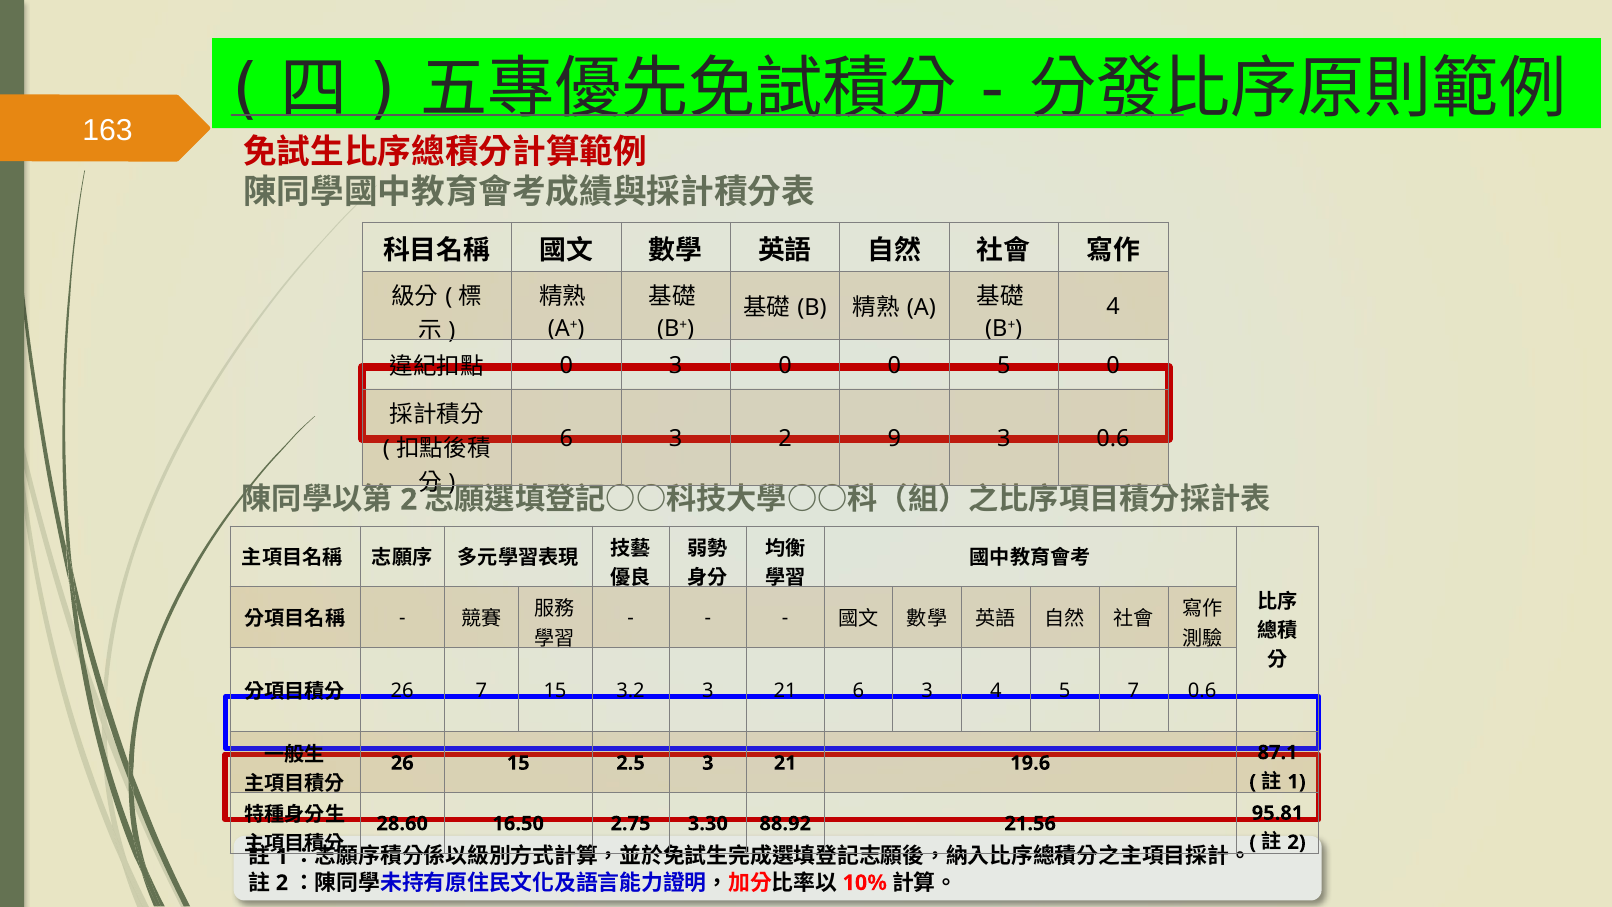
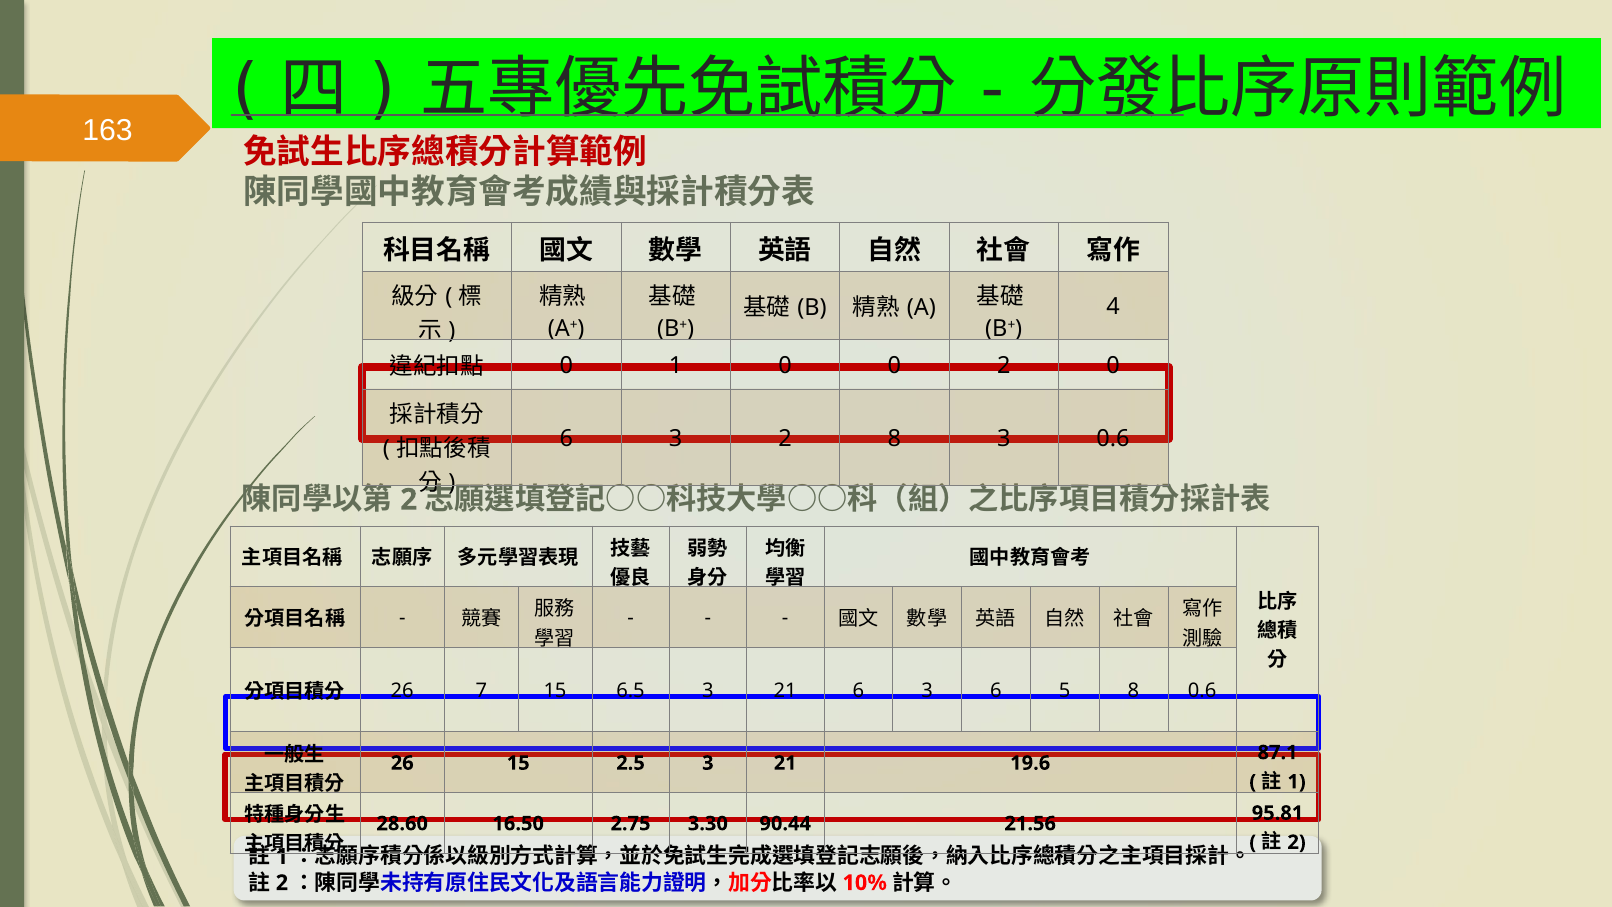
0 3: 3 -> 1 (676, 365)
0 5: 5 -> 2 (1004, 365)
2 9: 9 -> 8 (894, 438)
3.2: 3.2 -> 6.5 (631, 690)
3 4: 4 -> 6 (996, 690)
5 7: 7 -> 8 (1133, 690)
88.92: 88.92 -> 90.44 (785, 823)
